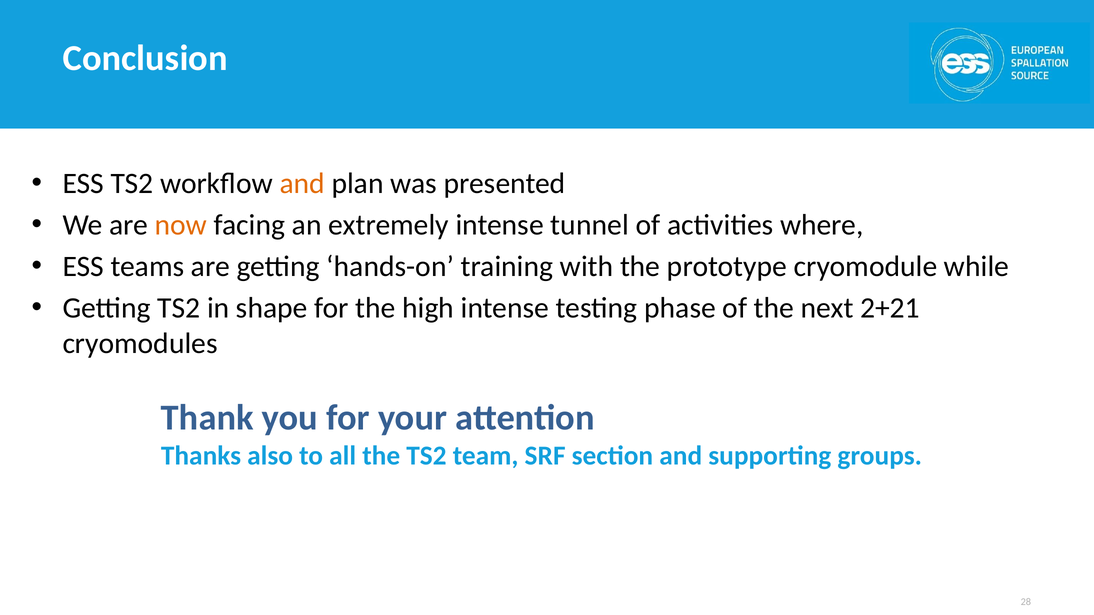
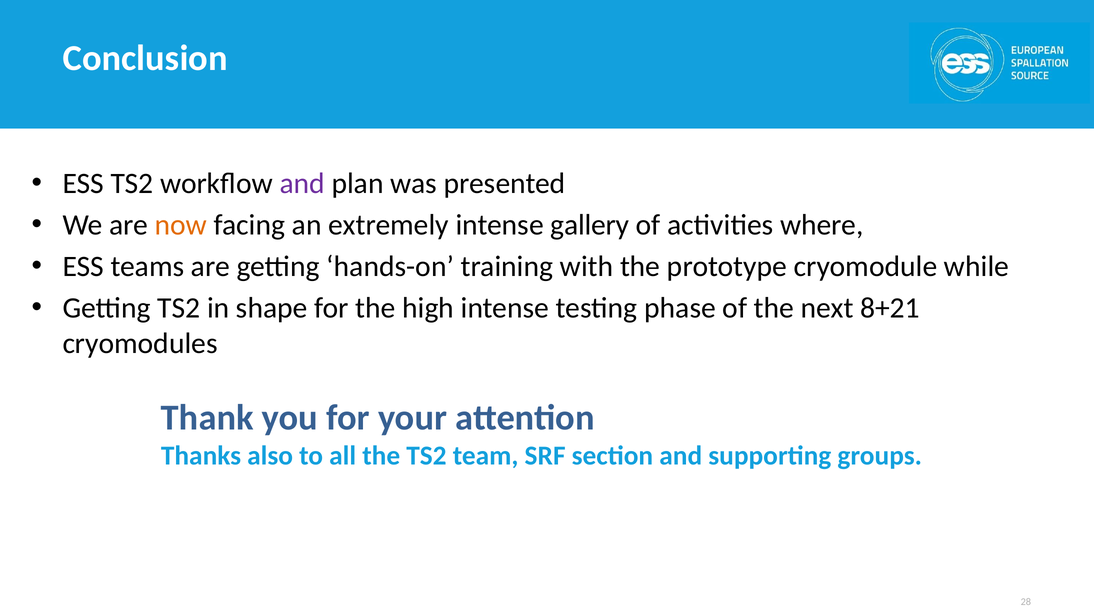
and colour: orange -> purple (302, 184)
tunnel: tunnel -> gallery (590, 225)
2+21: 2+21 -> 8+21 (890, 308)
